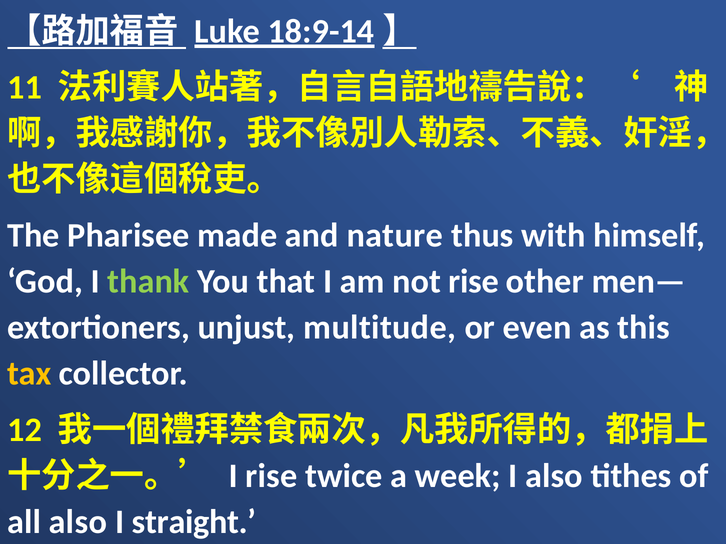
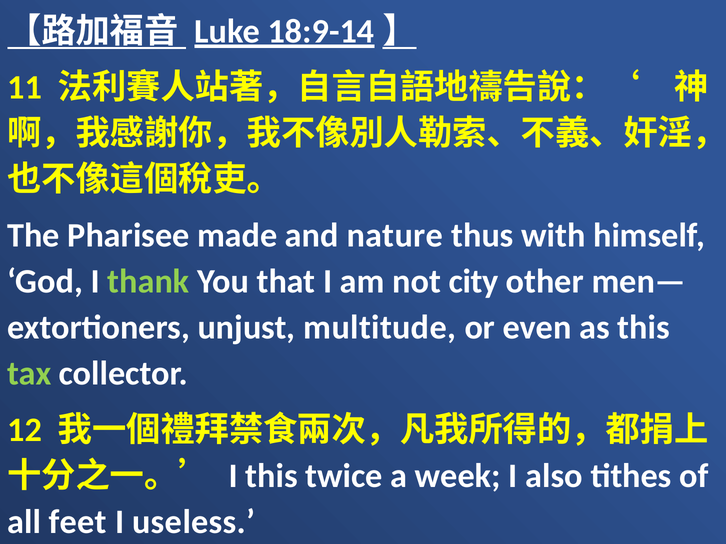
not rise: rise -> city (474, 282)
tax colour: yellow -> light green (29, 374)
I rise: rise -> this (272, 476)
all also: also -> feet (78, 522)
straight: straight -> useless (194, 522)
